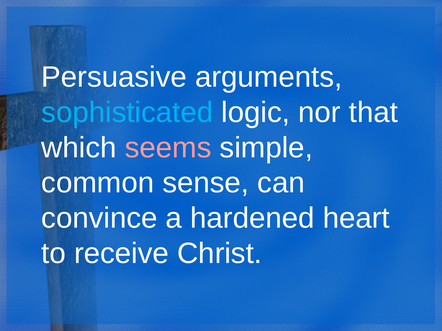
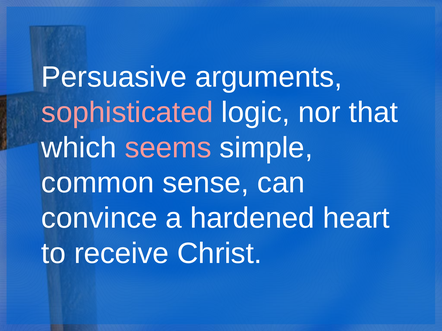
sophisticated colour: light blue -> pink (127, 113)
